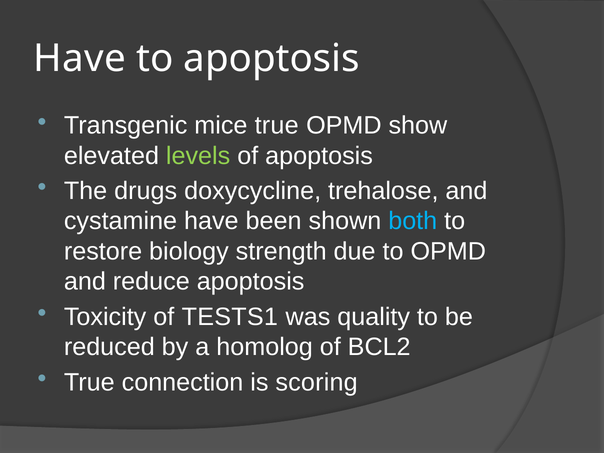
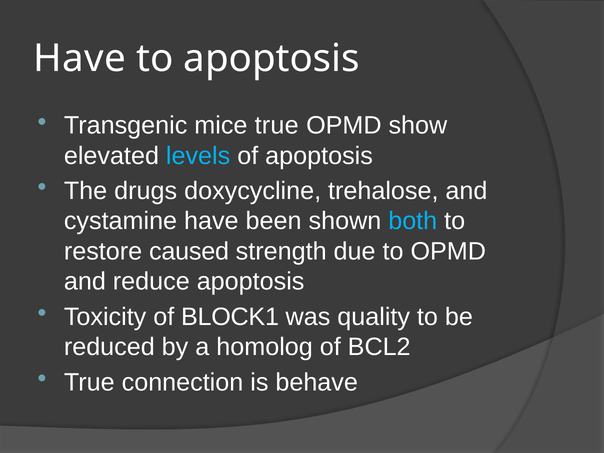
levels colour: light green -> light blue (198, 156)
biology: biology -> caused (189, 251)
TESTS1: TESTS1 -> BLOCK1 (230, 317)
scoring: scoring -> behave (317, 382)
